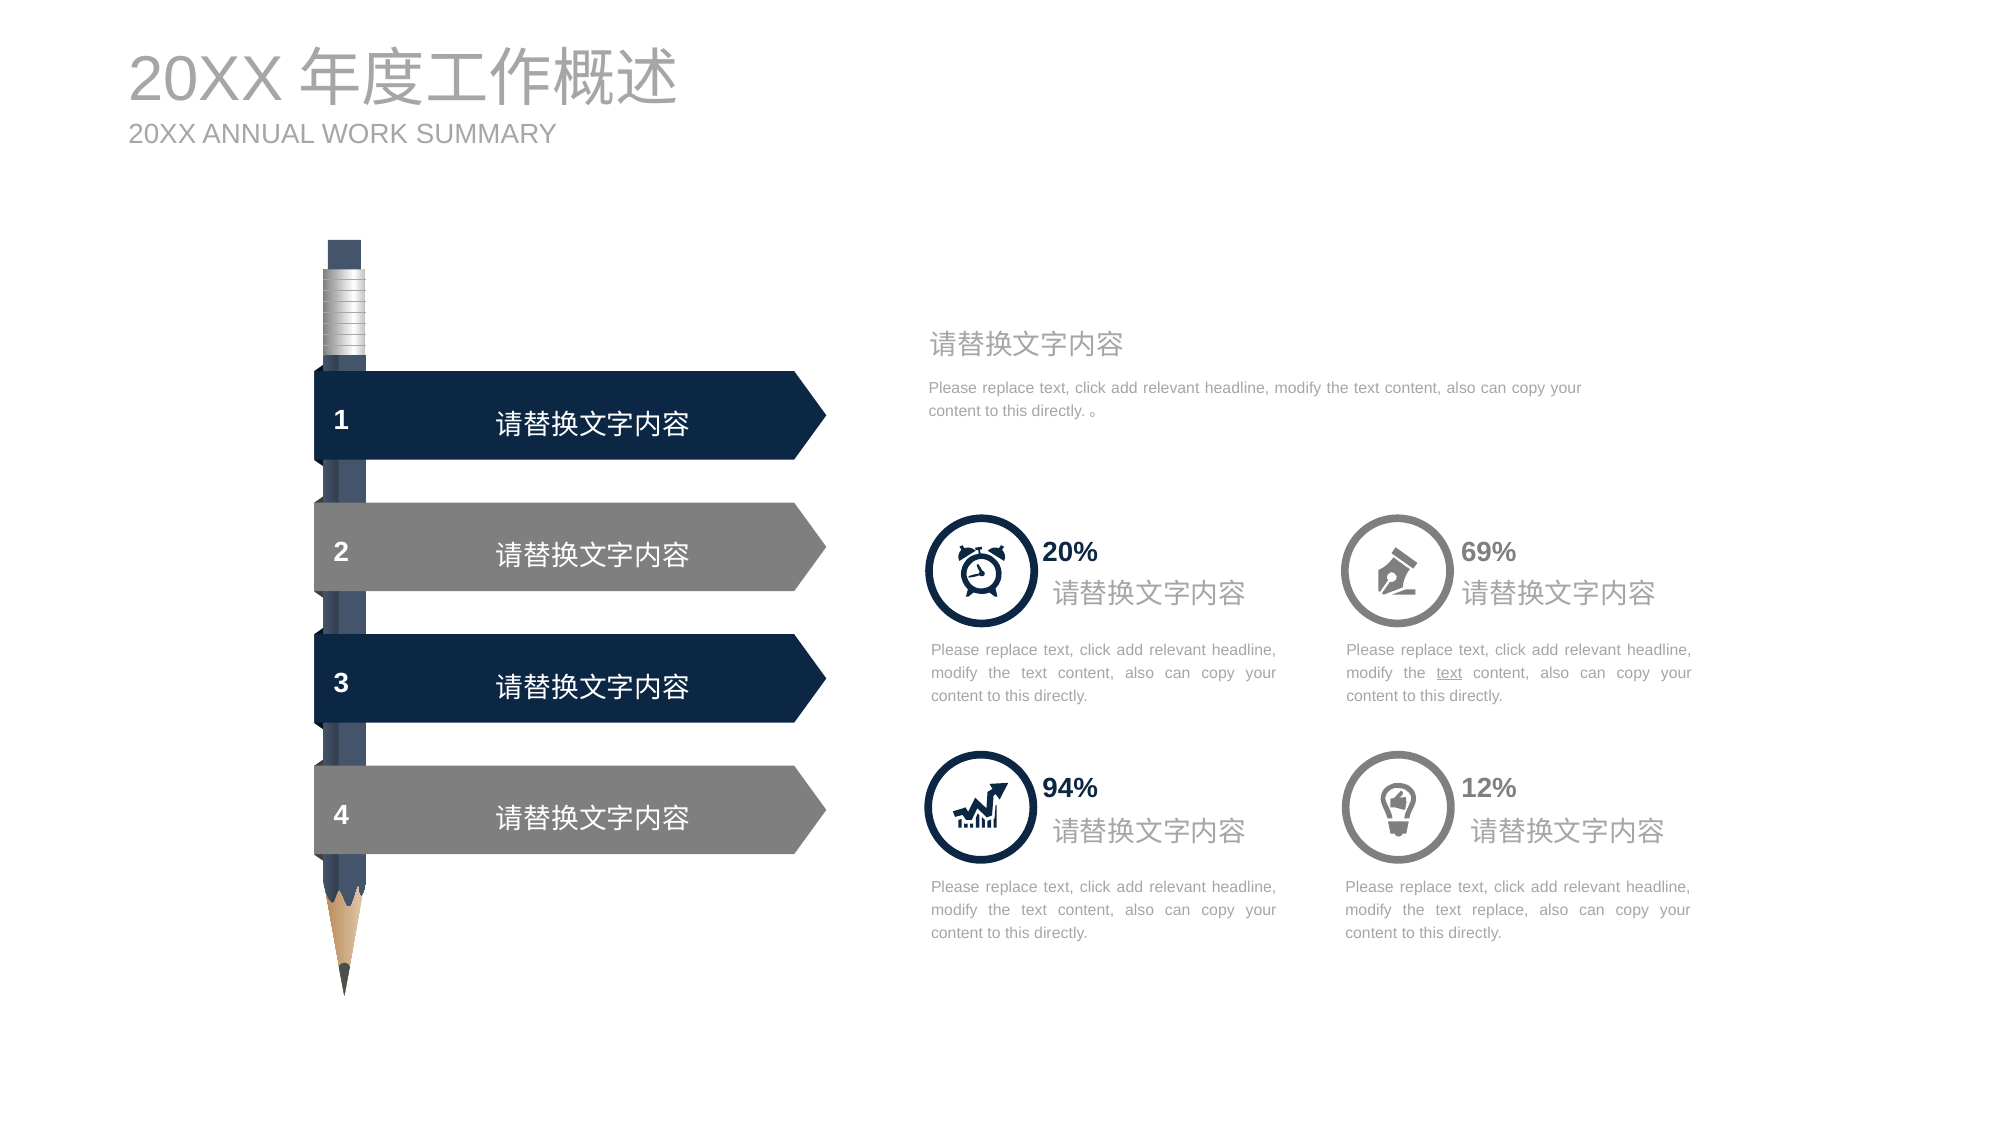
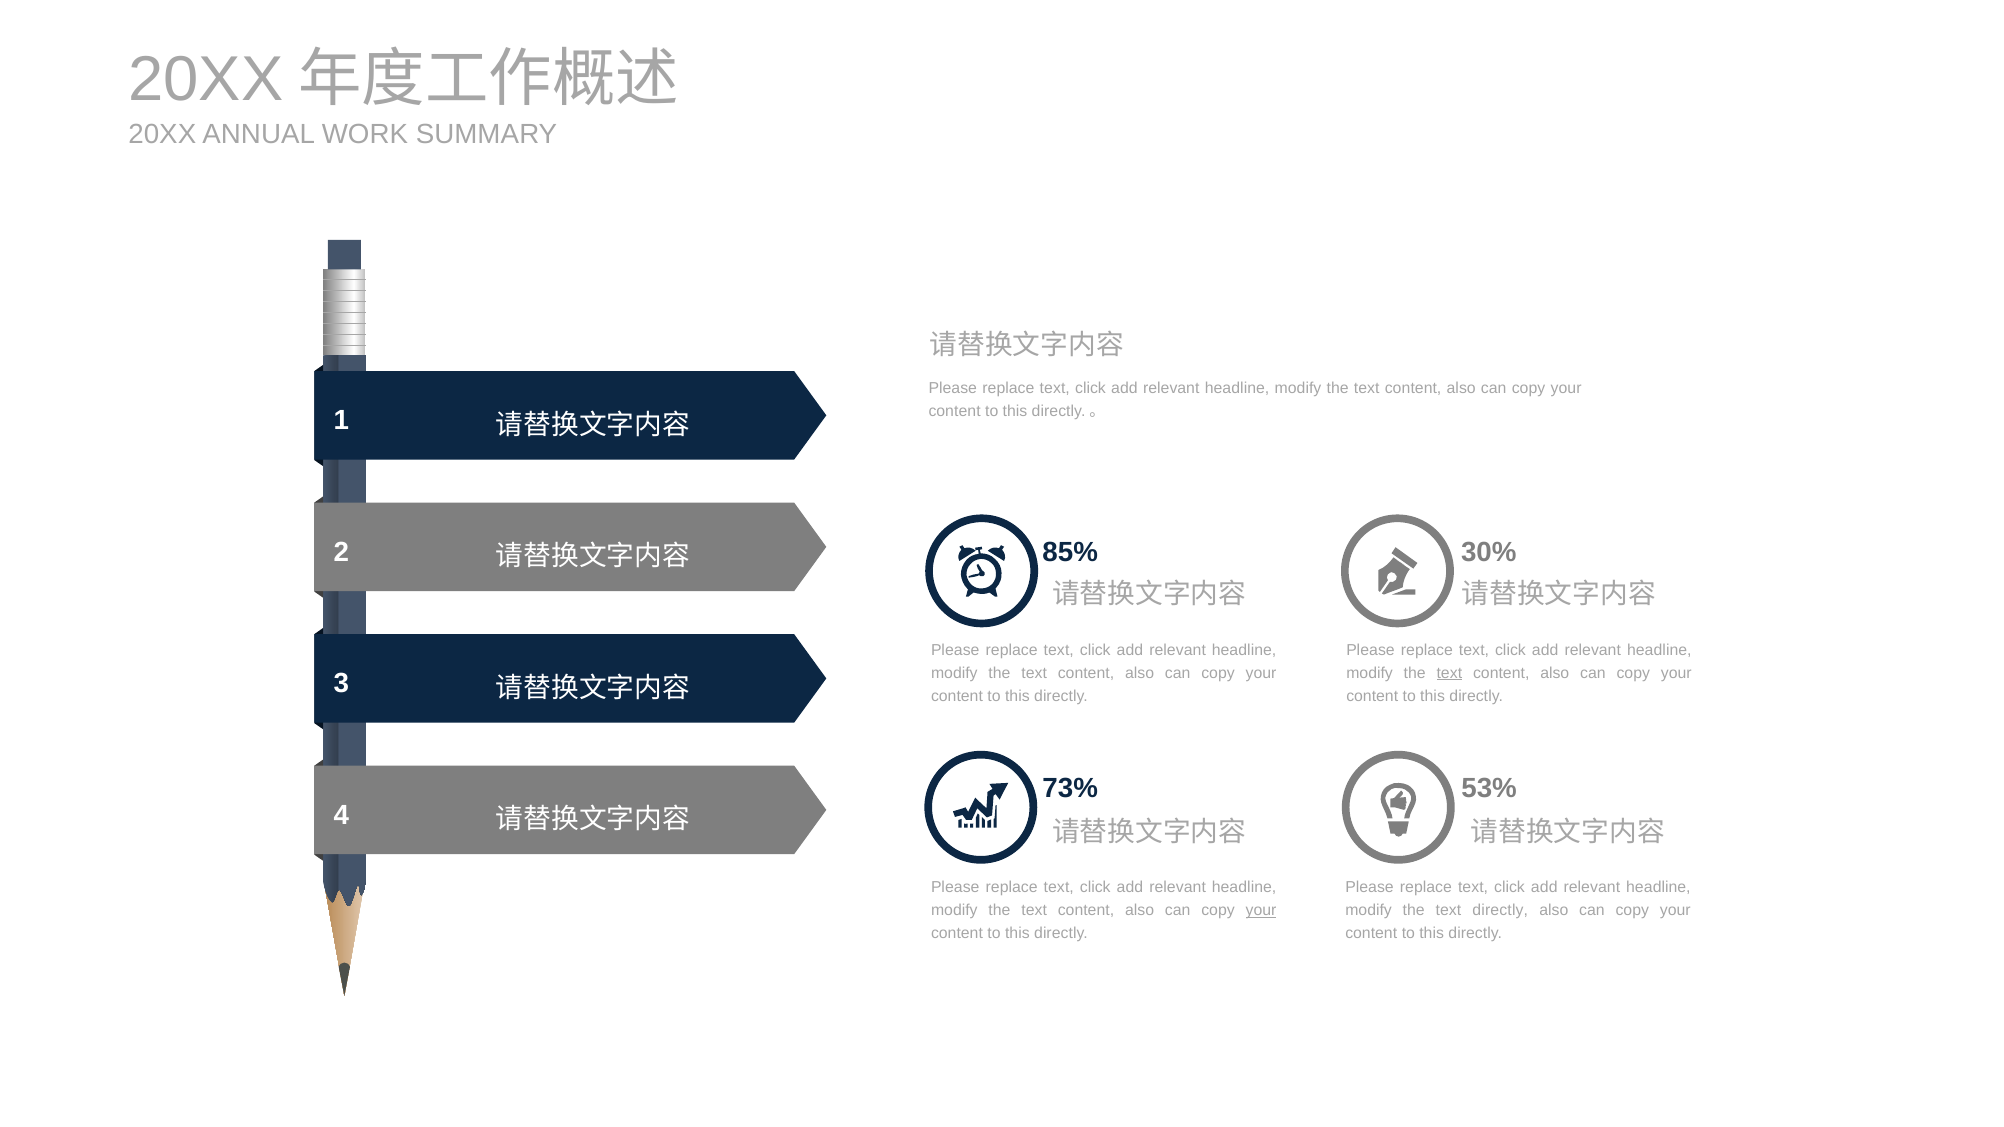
20%: 20% -> 85% (1070, 553)
69%: 69% -> 30% (1489, 553)
94%: 94% -> 73% (1070, 788)
12%: 12% -> 53% (1489, 788)
your underline: none -> present (1261, 911)
text replace: replace -> directly (1500, 911)
